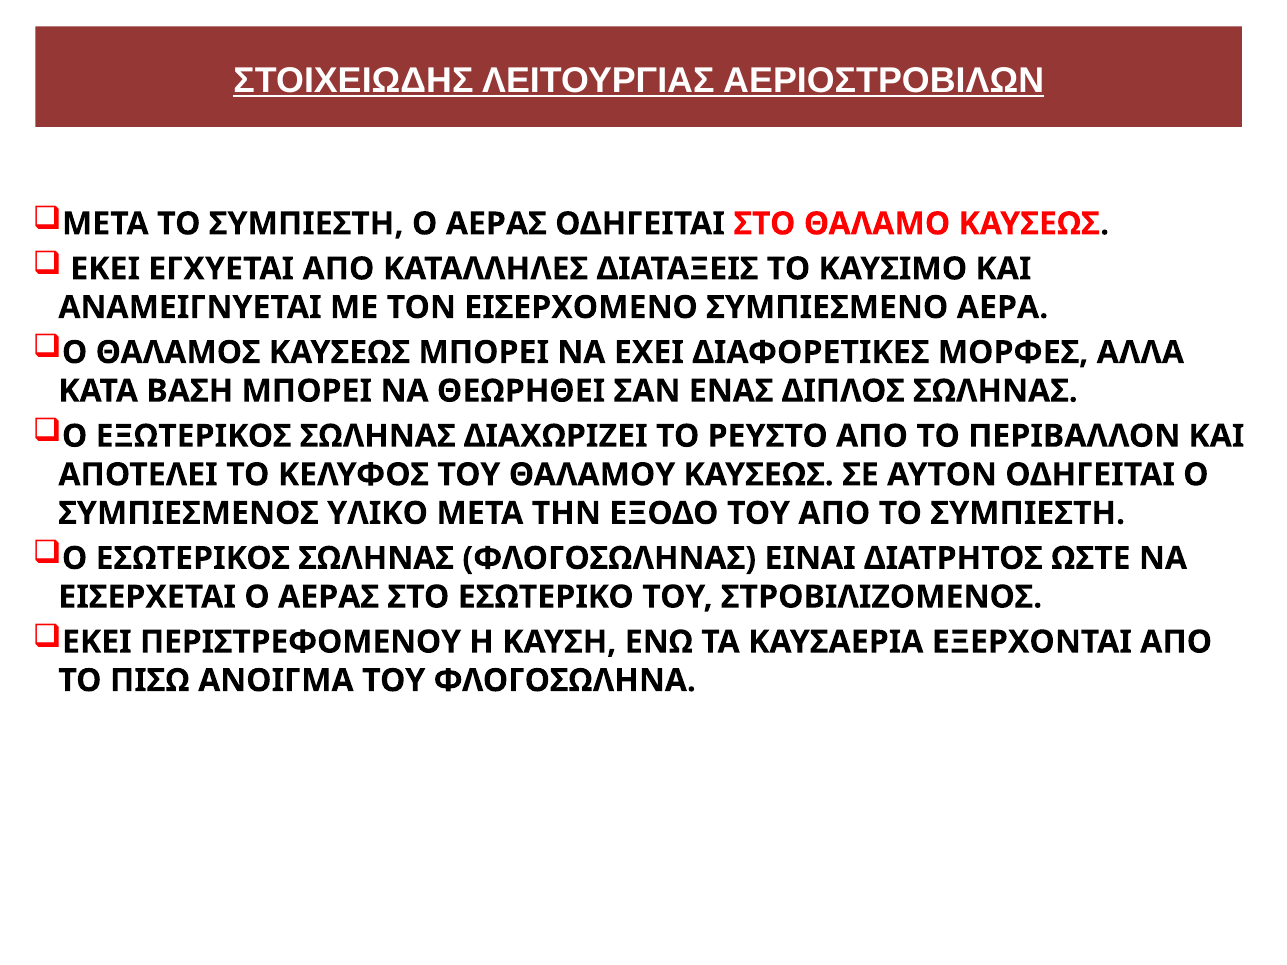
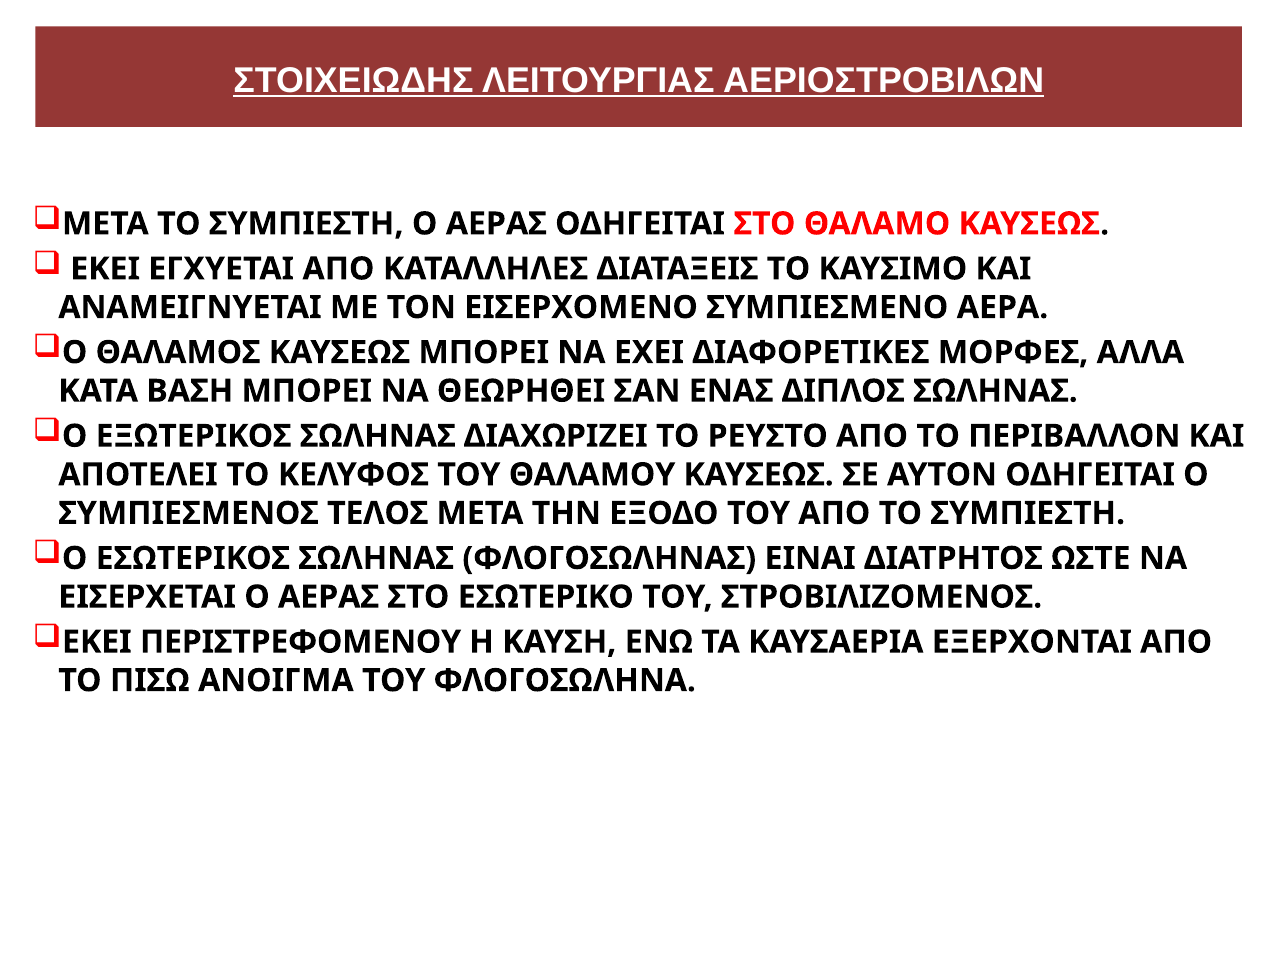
ΥΛΙΚΟ: ΥΛΙΚΟ -> ΤΕΛΟΣ (378, 513)
